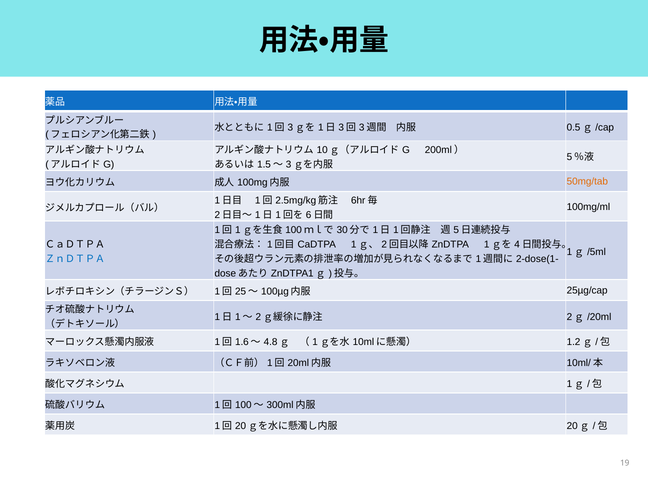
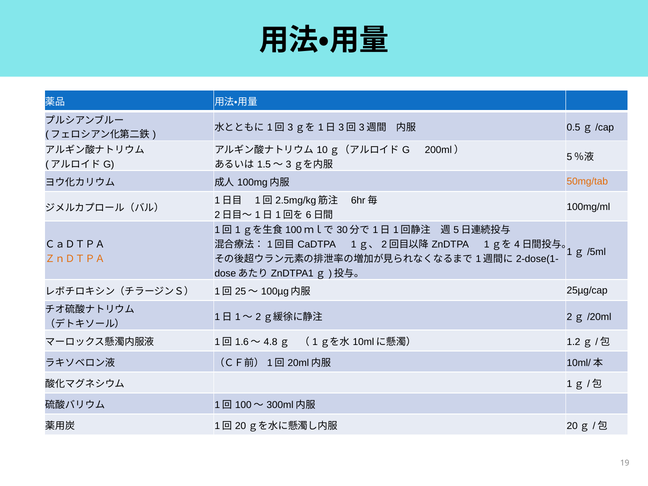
ＺｎＤＴＰＡ colour: blue -> orange (75, 259)
